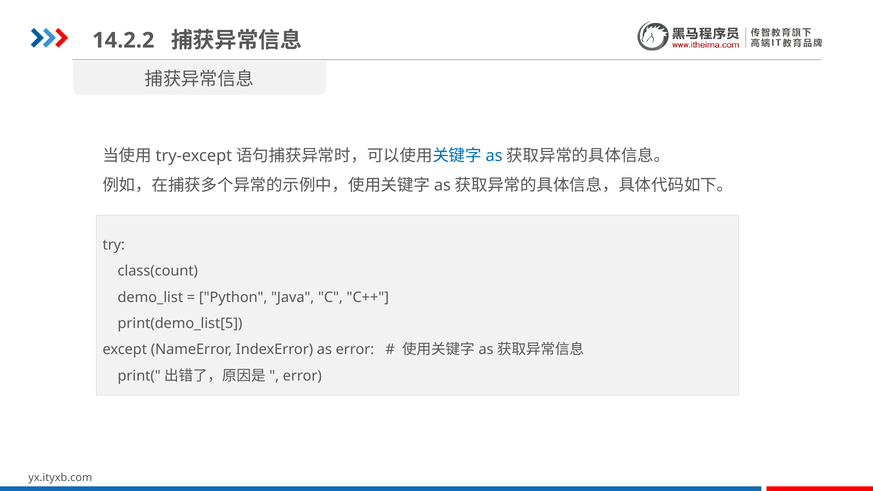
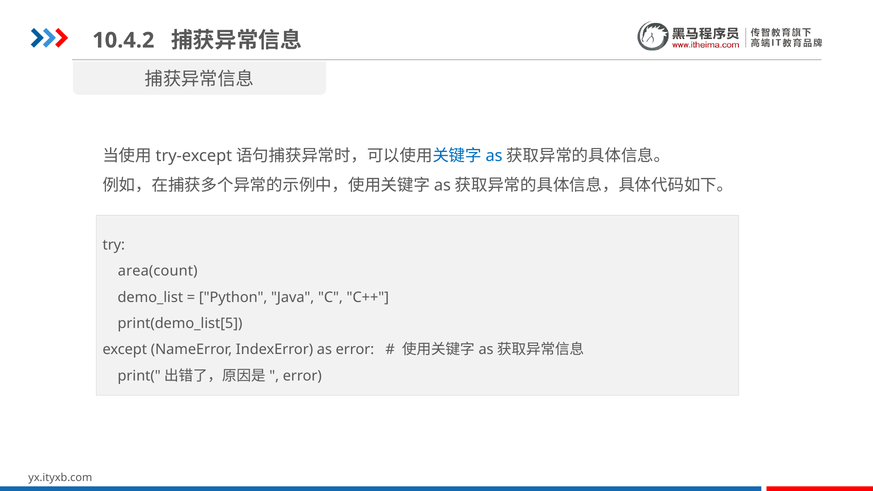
14.2.2: 14.2.2 -> 10.4.2 (123, 40)
class(count: class(count -> area(count (158, 271)
